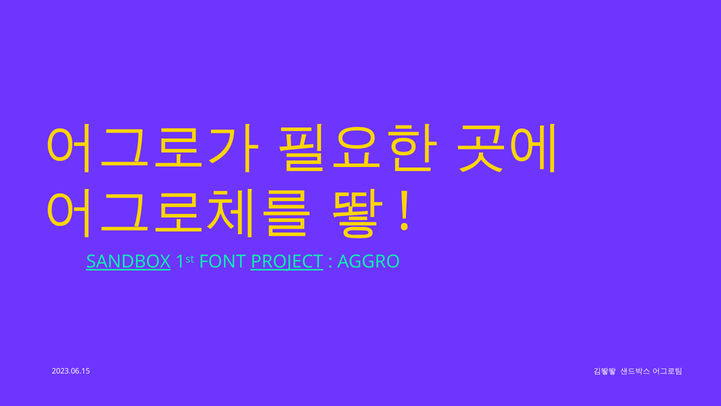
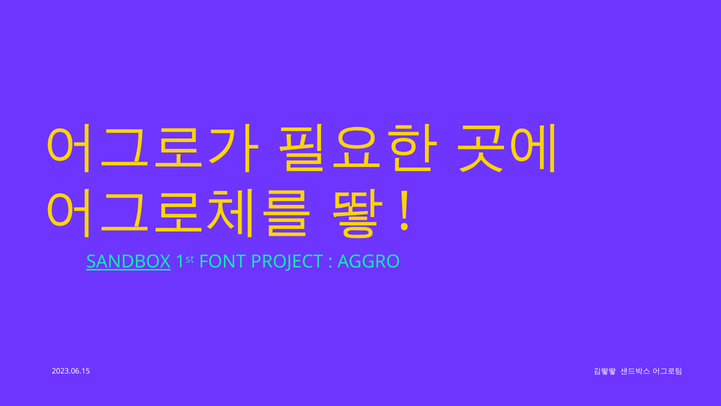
PROJECT underline: present -> none (287, 262)
